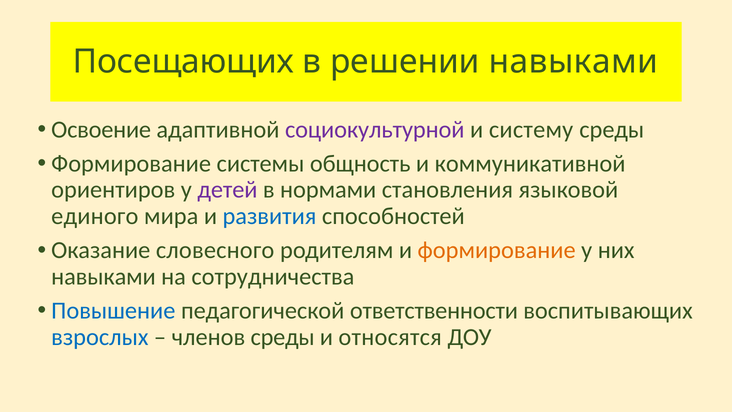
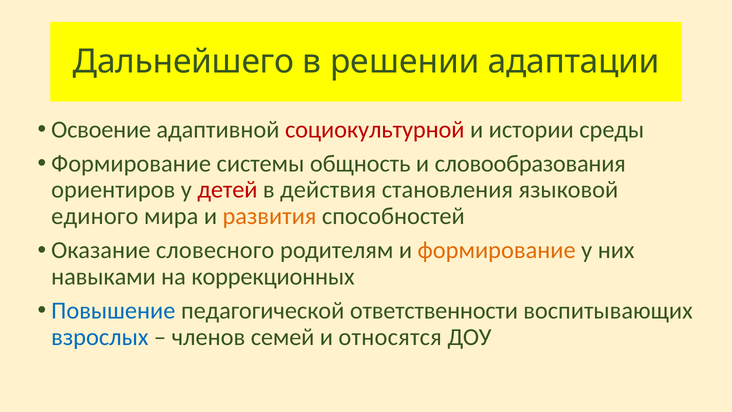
Посещающих: Посещающих -> Дальнейшего (183, 61)
решении навыками: навыками -> адаптации (574, 61)
социокультурной colour: purple -> red (375, 129)
систему: систему -> истории (531, 129)
коммуникативной: коммуникативной -> словообразования (530, 163)
детей colour: purple -> red (227, 190)
нормами: нормами -> действия (328, 190)
развития colour: blue -> orange (269, 216)
сотрудничества: сотрудничества -> коррекционных (273, 277)
членов среды: среды -> семей (283, 337)
